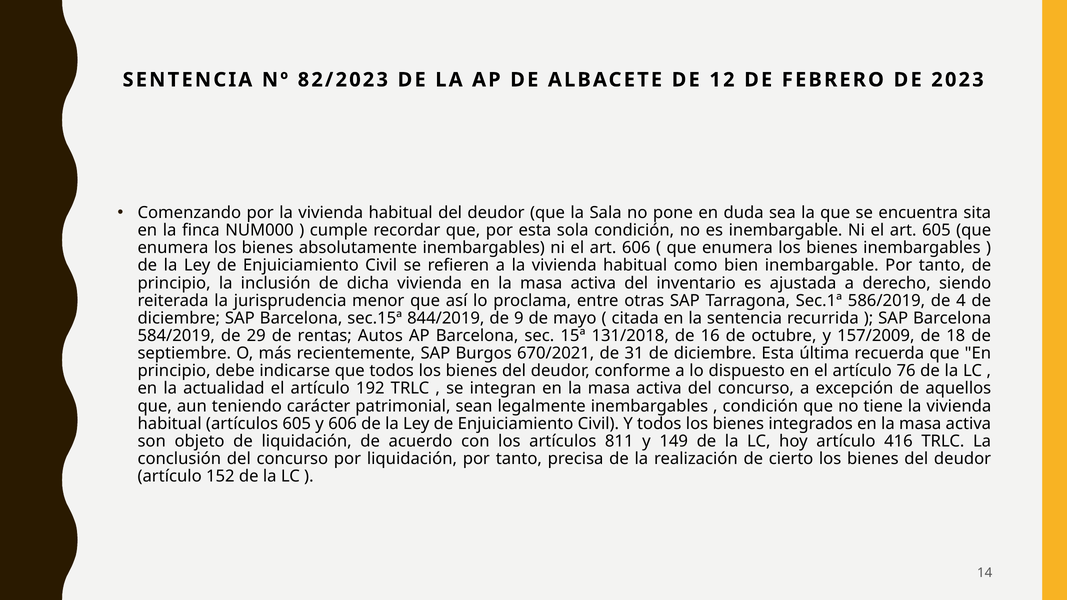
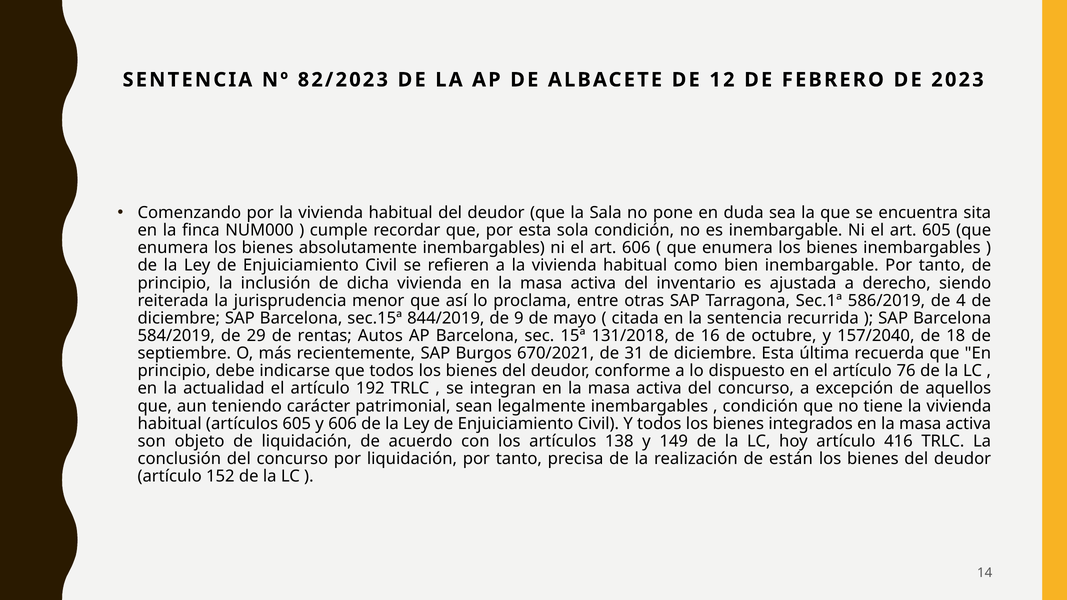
157/2009: 157/2009 -> 157/2040 (876, 336)
811: 811 -> 138 (619, 441)
cierto: cierto -> están (791, 459)
